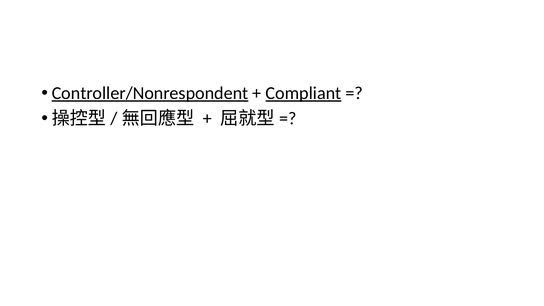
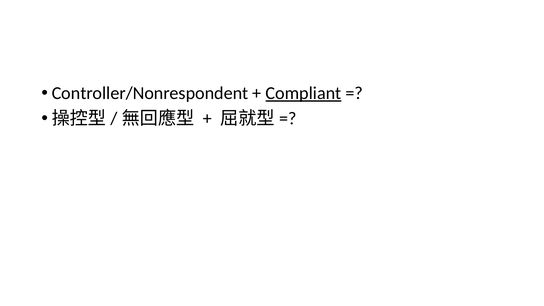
Controller/Nonrespondent underline: present -> none (150, 93)
